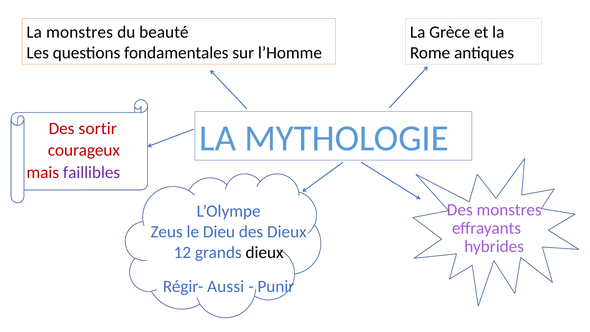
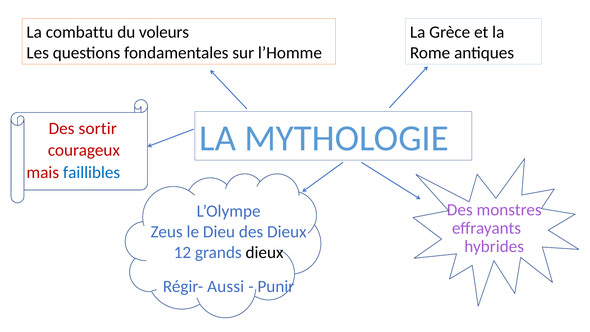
La monstres: monstres -> combattu (80, 32)
beauté: beauté -> voleurs (164, 32)
faillibles colour: purple -> blue (92, 172)
